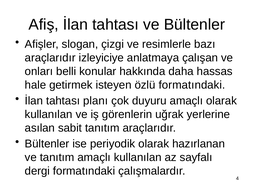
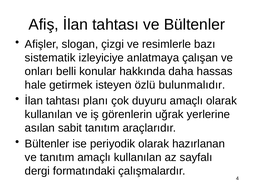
araçlarıdır: araçlarıdır -> sistematik (50, 58)
özlü formatındaki: formatındaki -> bulunmalıdır (192, 85)
